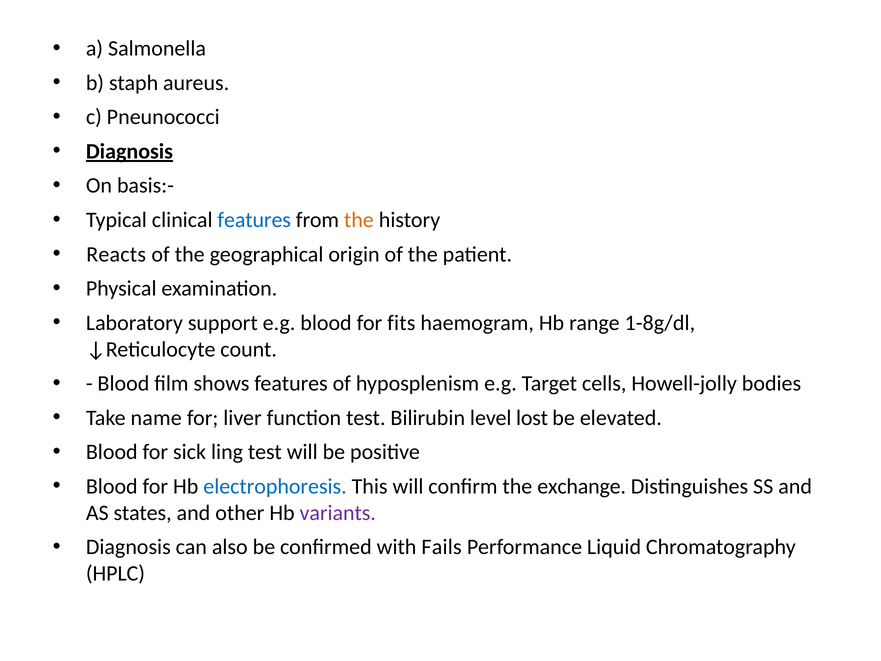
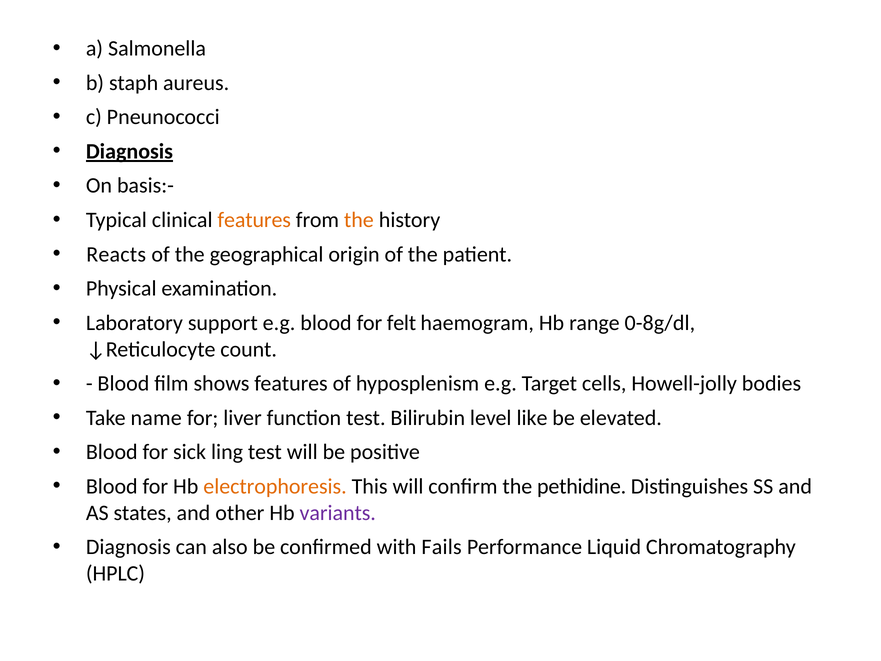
features colour: blue -> orange (254, 220)
fits: fits -> felt (401, 323)
1-8g/dl: 1-8g/dl -> 0-8g/dl (660, 323)
lost: lost -> like (532, 418)
electrophoresis colour: blue -> orange (275, 486)
exchange: exchange -> pethidine (582, 486)
